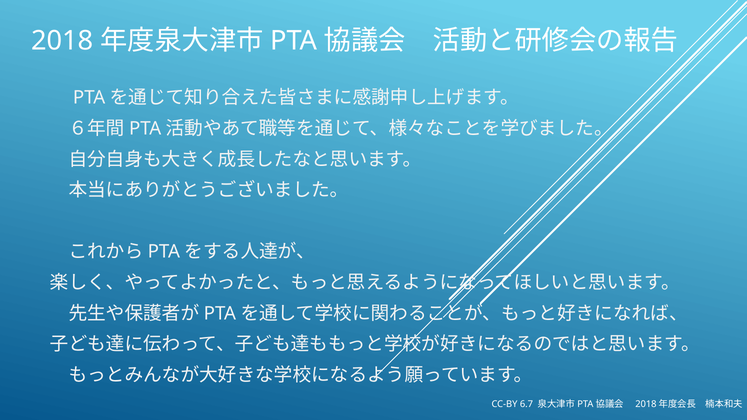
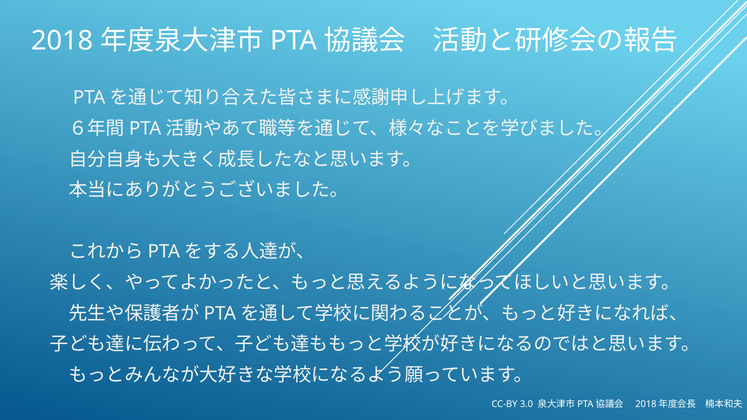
6.7: 6.7 -> 3.0 (526, 405)
